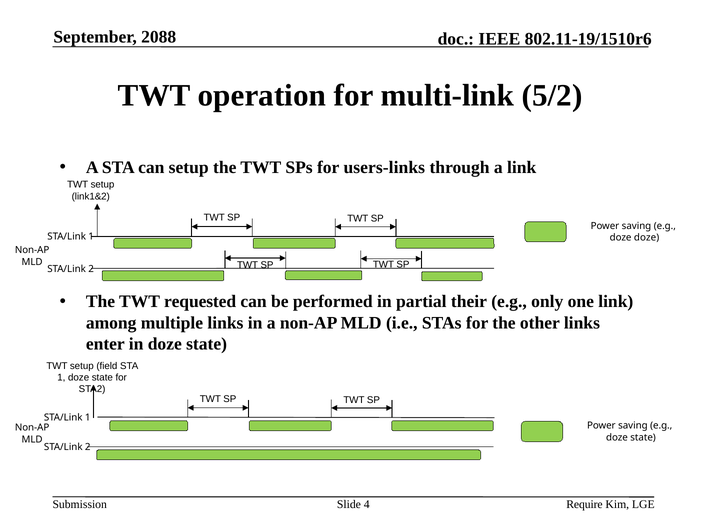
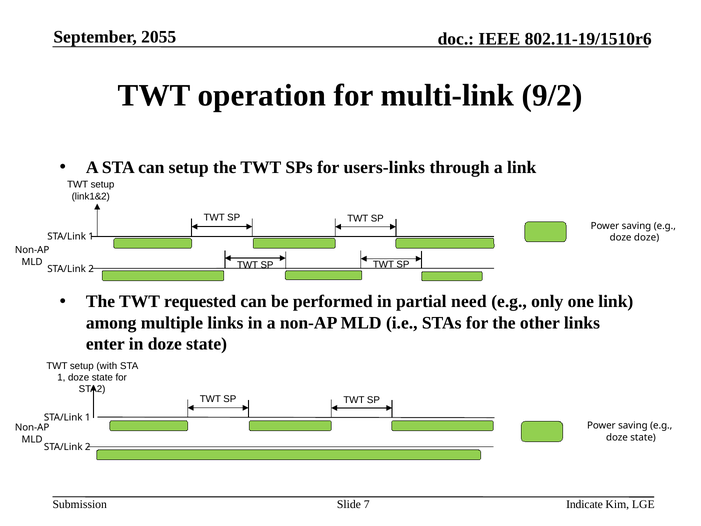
2088: 2088 -> 2055 (159, 37)
5/2: 5/2 -> 9/2 (552, 96)
their: their -> need (469, 302)
field: field -> with (107, 366)
4: 4 -> 7 (367, 504)
Require: Require -> Indicate (584, 504)
